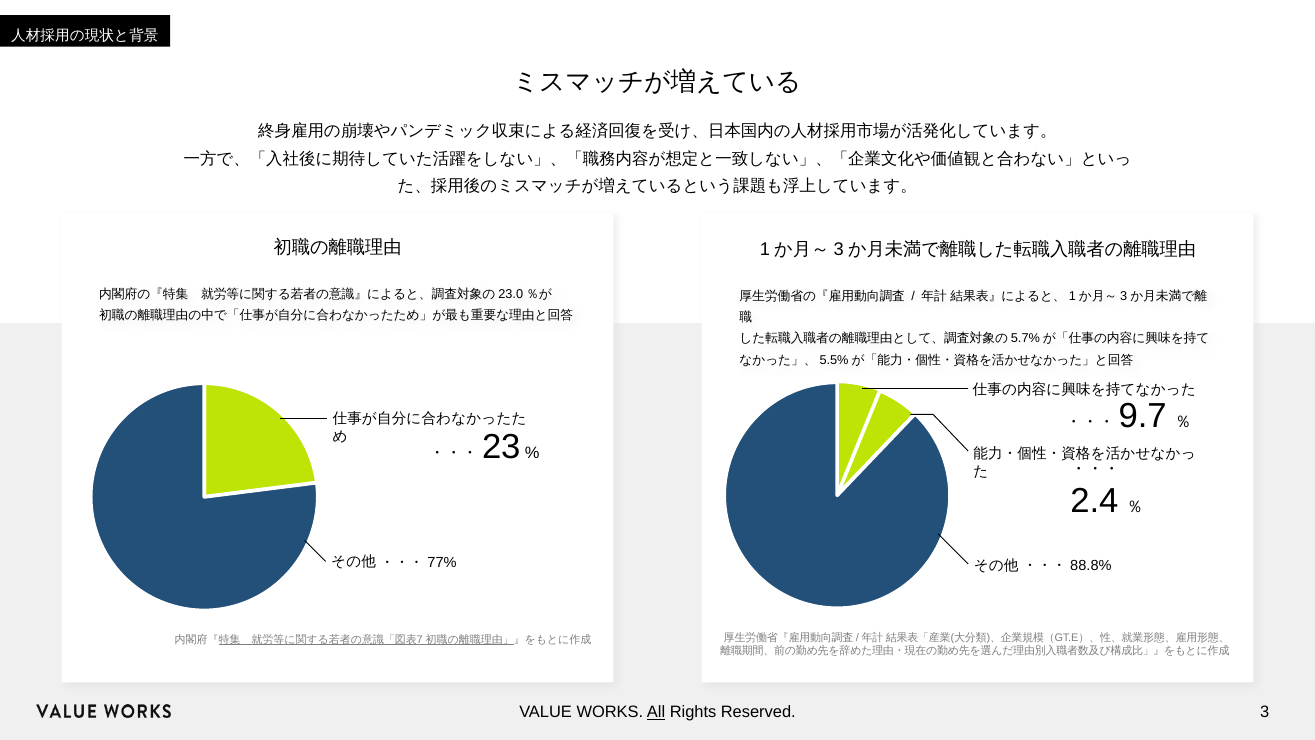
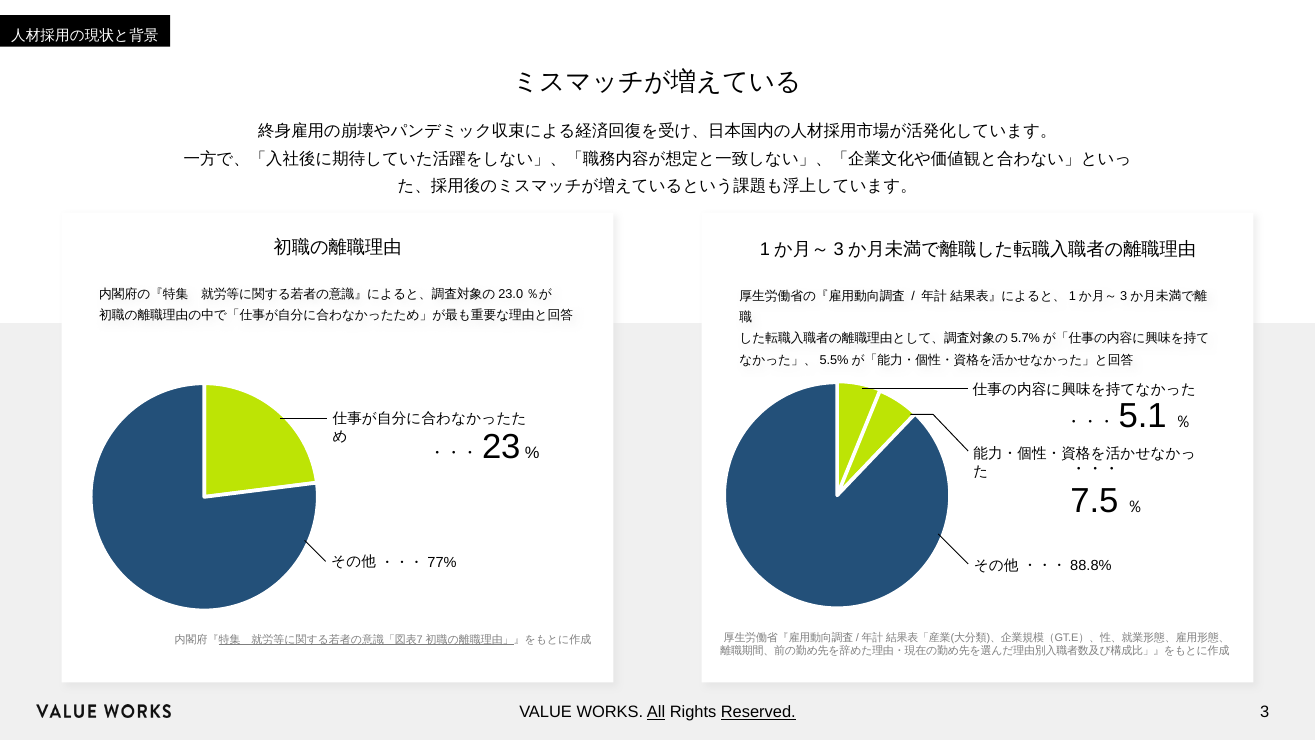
9.7: 9.7 -> 5.1 (1143, 416)
2.4: 2.4 -> 7.5 (1094, 501)
Reserved underline: none -> present (758, 712)
